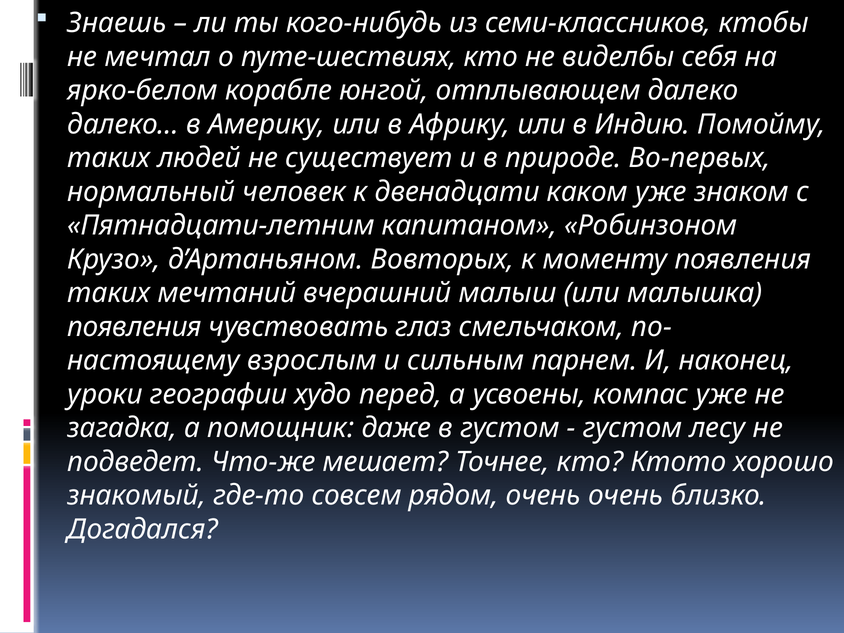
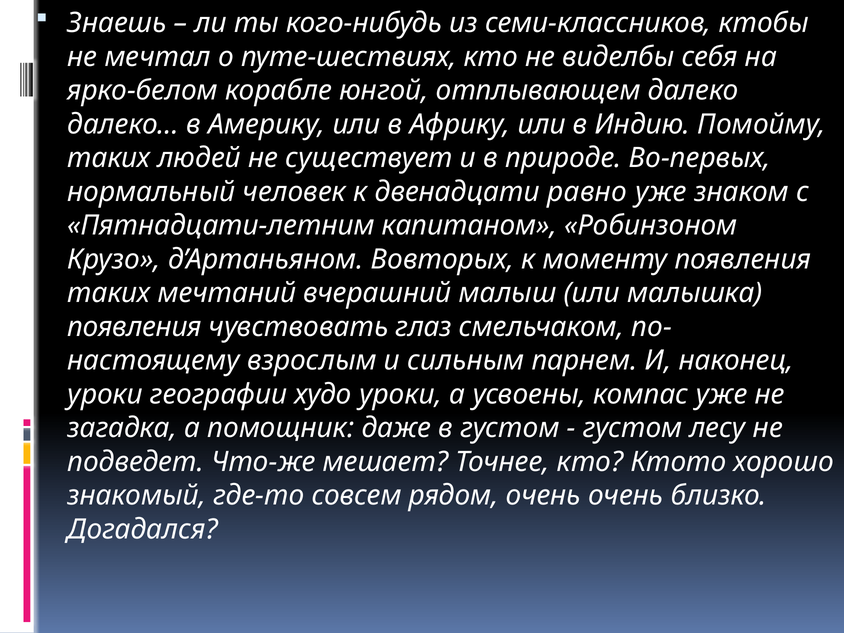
каком: каком -> равно (587, 192)
худо перед: перед -> уроки (401, 394)
